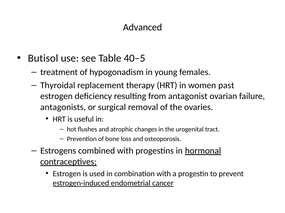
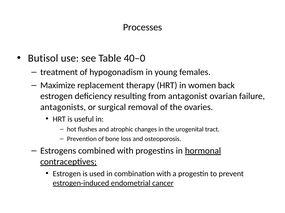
Advanced: Advanced -> Processes (143, 27)
40–5: 40–5 -> 40–0 (135, 58)
Thyroidal: Thyroidal -> Maximize (58, 86)
past: past -> back (226, 86)
